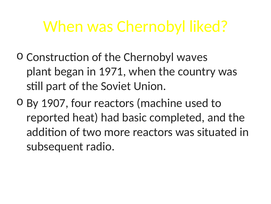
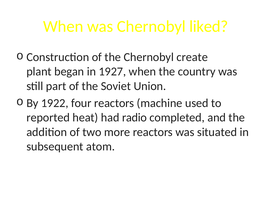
waves: waves -> create (192, 57)
1971: 1971 -> 1927 (112, 71)
1907: 1907 -> 1922 (55, 103)
basic: basic -> radio (134, 117)
radio: radio -> atom (100, 146)
